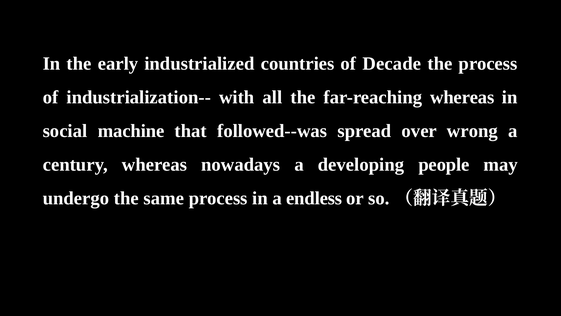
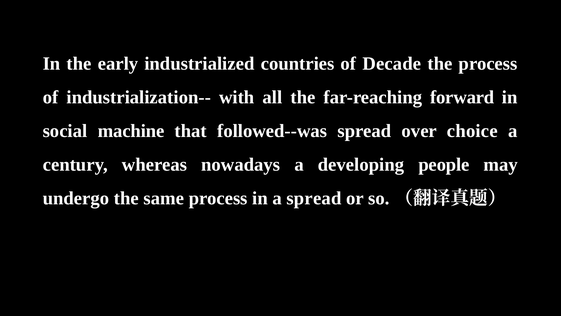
far-reaching whereas: whereas -> forward (462, 97)
wrong: wrong -> choice (472, 131)
a endless: endless -> spread (314, 198)
